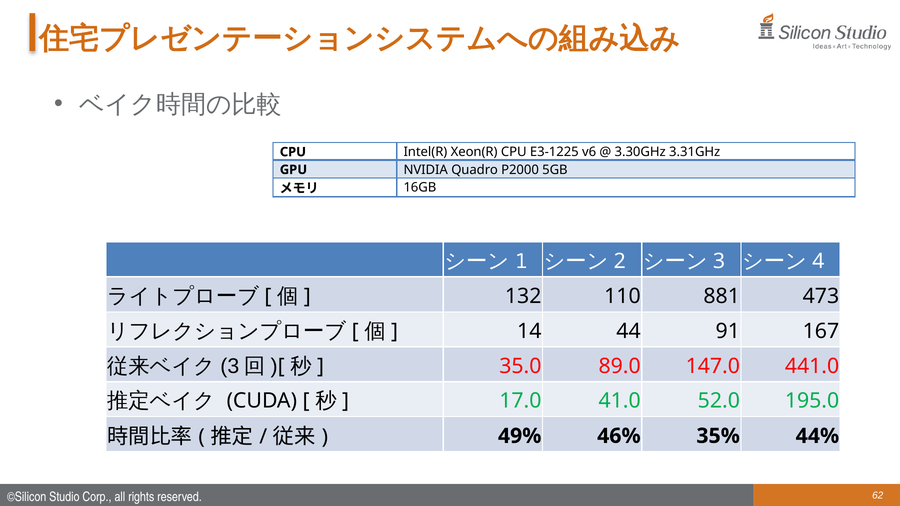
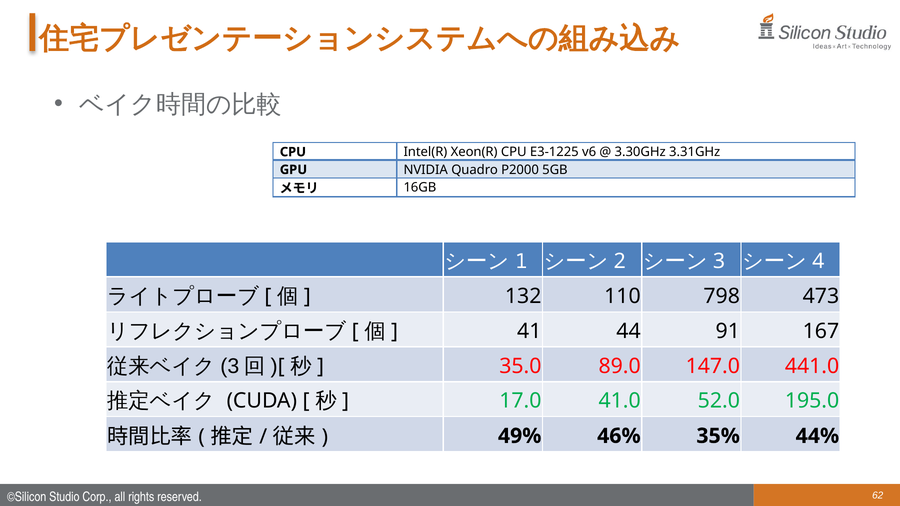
881: 881 -> 798 (722, 296)
14: 14 -> 41 (529, 331)
